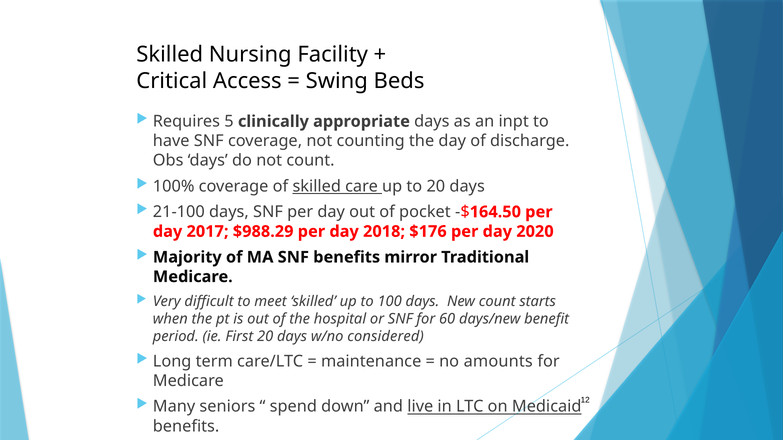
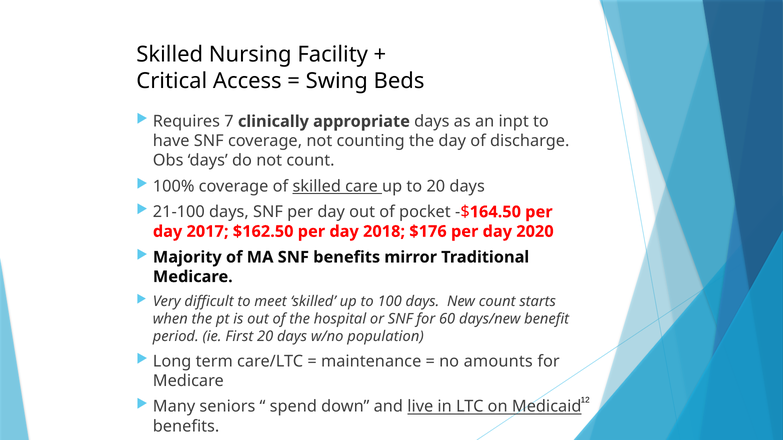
5: 5 -> 7 (229, 122)
$988.29: $988.29 -> $162.50 (263, 232)
considered: considered -> population (386, 337)
